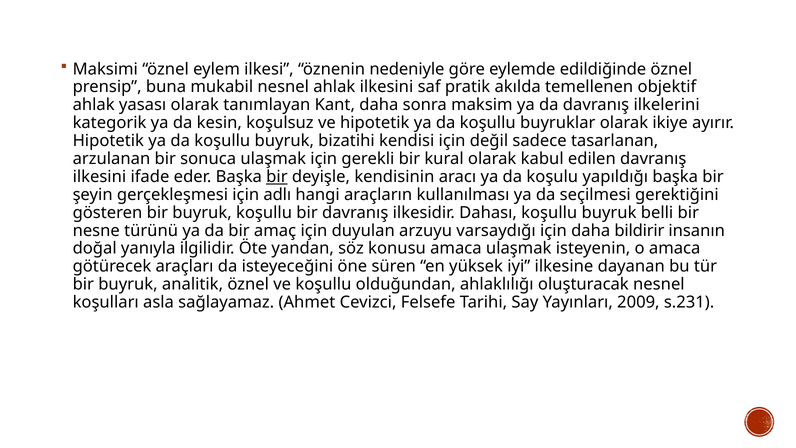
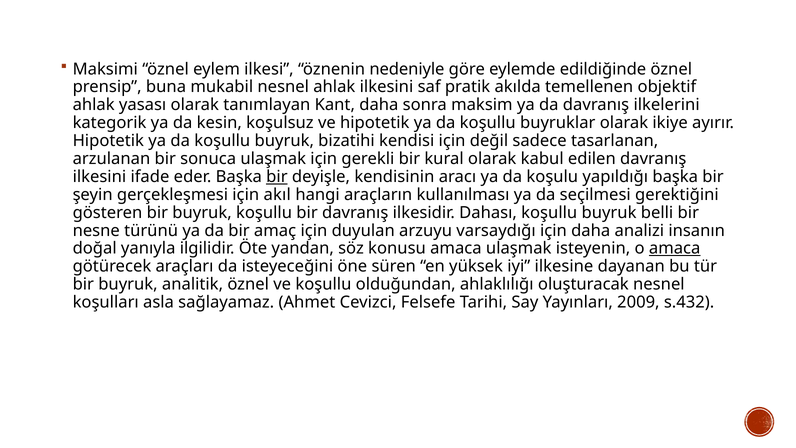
adlı: adlı -> akıl (277, 195)
bildirir: bildirir -> analizi (639, 230)
amaca underline: none -> present (675, 248)
s.231: s.231 -> s.432 (689, 302)
